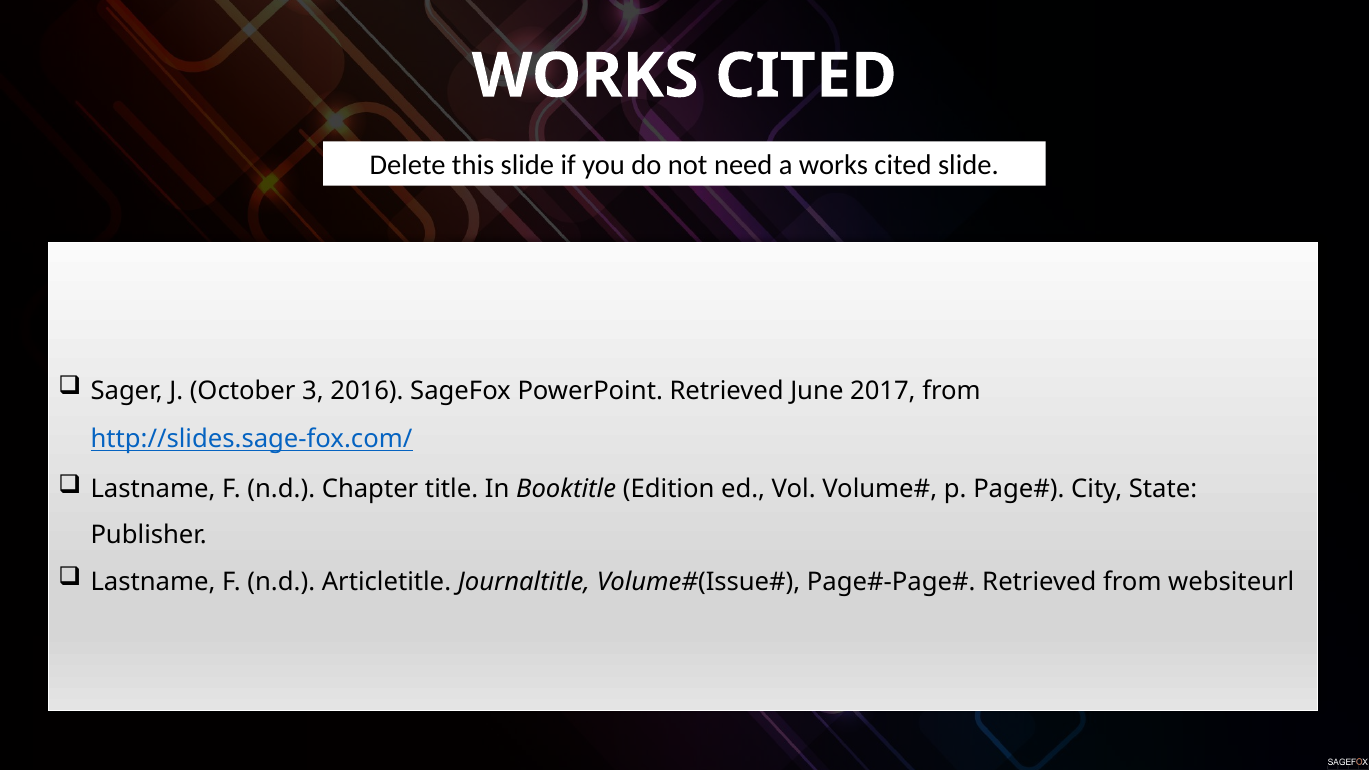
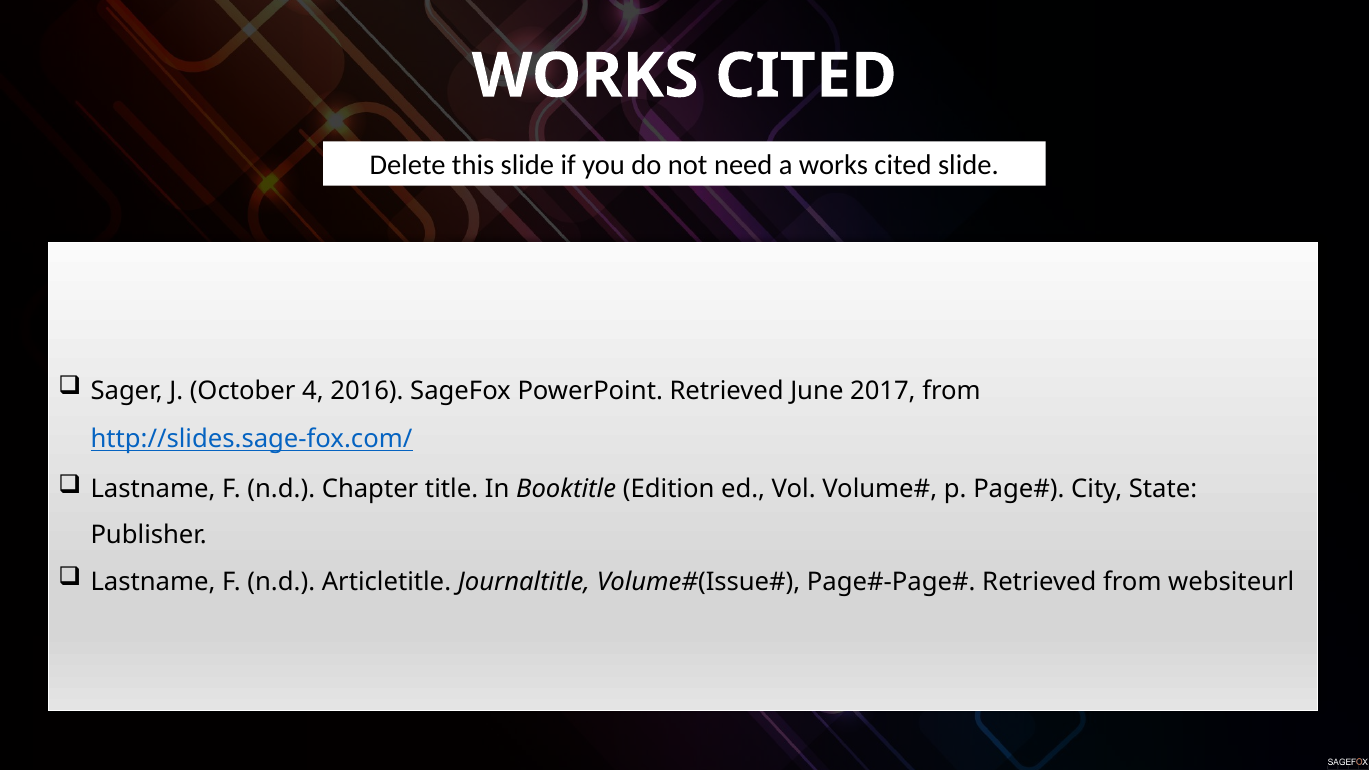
3: 3 -> 4 (313, 391)
